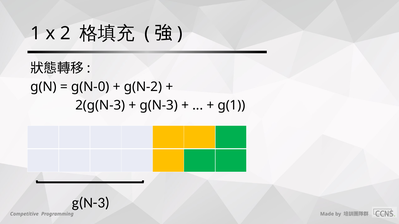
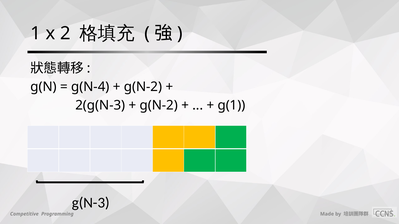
g(N-0: g(N-0 -> g(N-4 (90, 87)
g(N-3: g(N-3 -> g(N-2 (159, 105)
